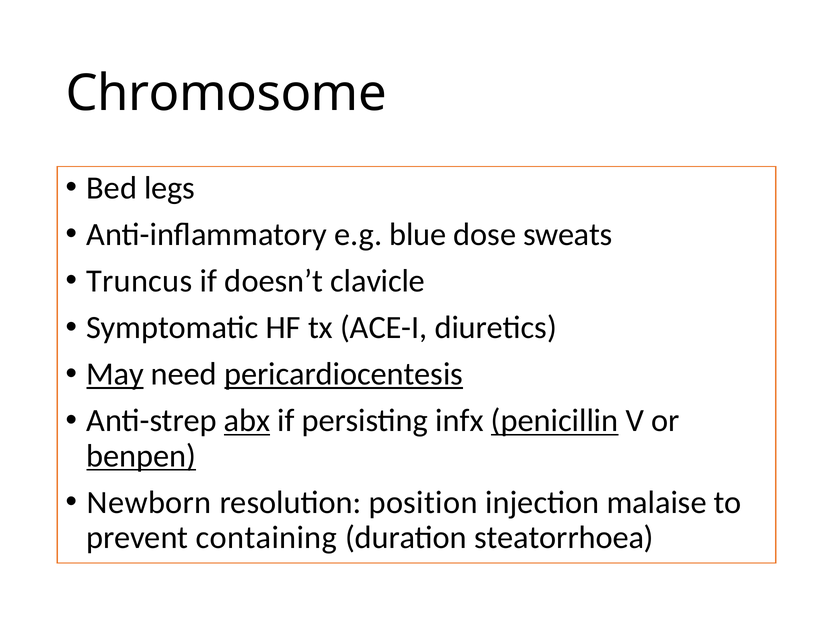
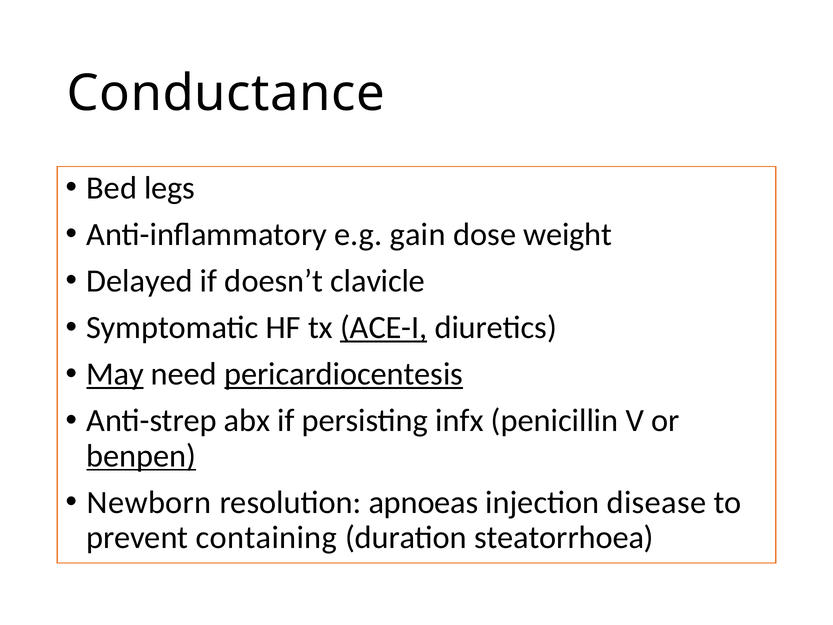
Chromosome: Chromosome -> Conductance (226, 93)
blue: blue -> gain (418, 234)
sweats: sweats -> weight (568, 234)
Truncus: Truncus -> Delayed (140, 281)
ACE-I underline: none -> present (384, 327)
abx underline: present -> none (247, 421)
penicillin underline: present -> none (555, 421)
position: position -> apnoeas (423, 502)
malaise: malaise -> disease (656, 502)
